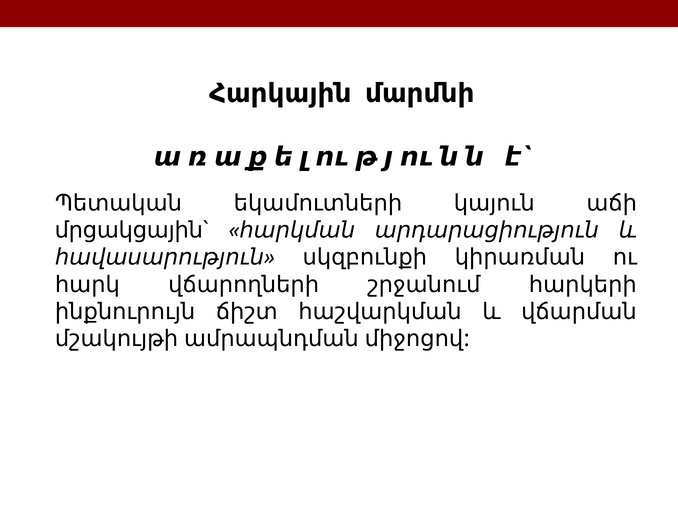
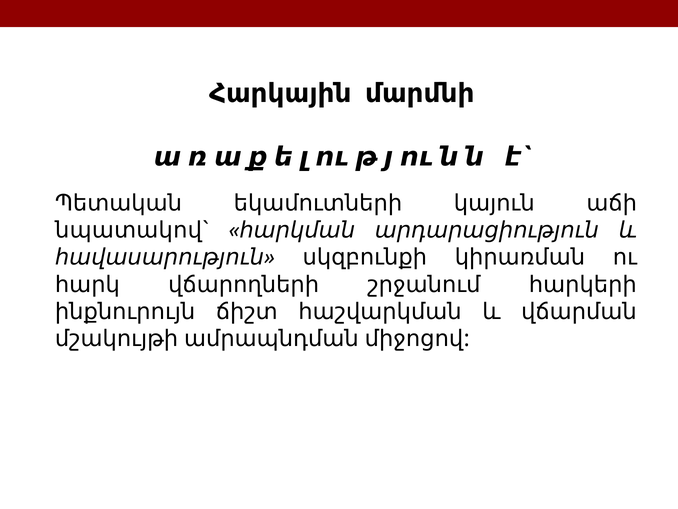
մրցակցային: մրցակցային -> նպատակով (129, 230)
